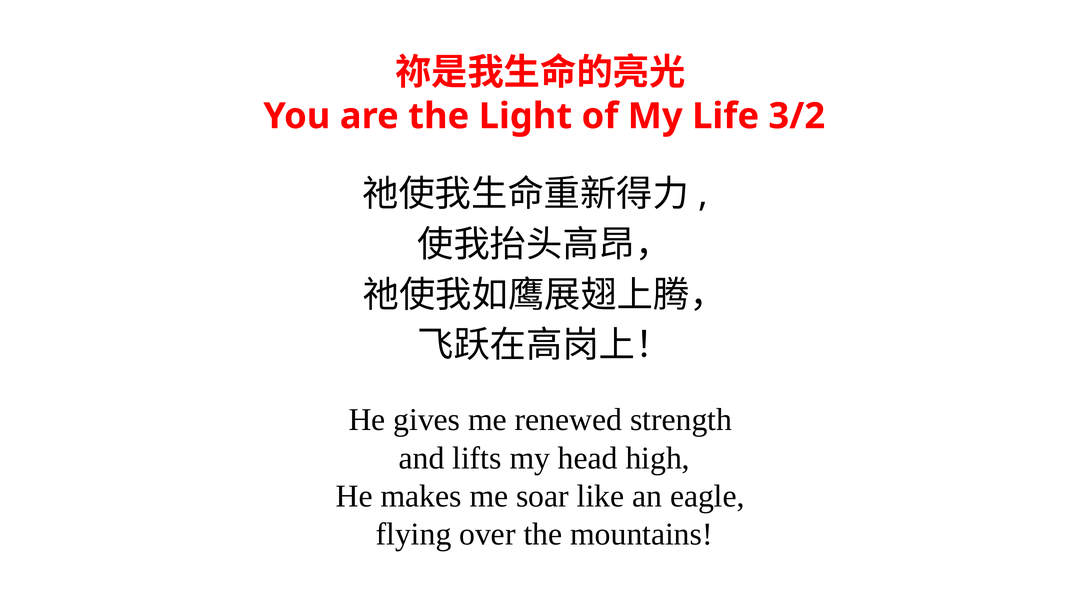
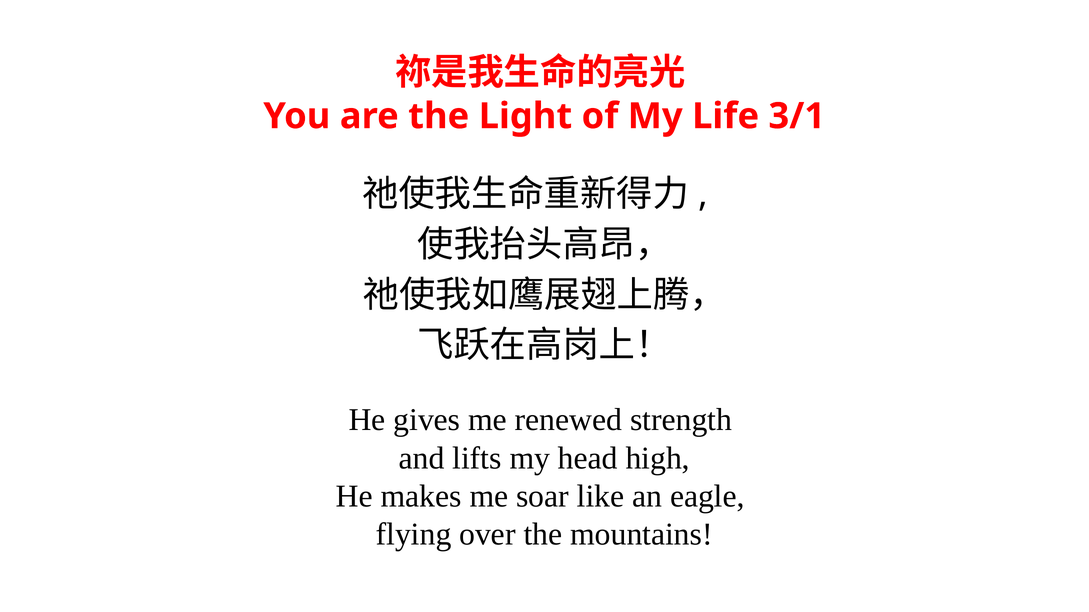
3/2: 3/2 -> 3/1 (797, 116)
